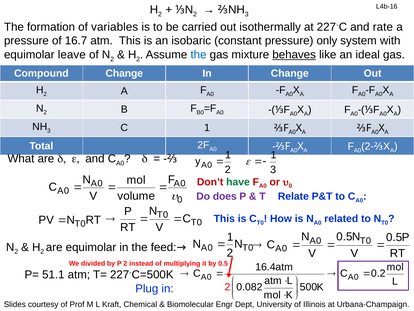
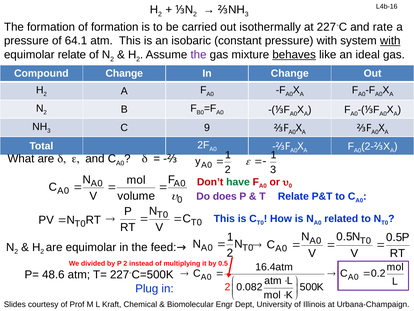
of variables: variables -> formation (115, 27)
16.7: 16.7 -> 64.1 (76, 41)
pressure only: only -> with (327, 41)
with underline: none -> present (390, 41)
equimolar leave: leave -> relate (72, 55)
the colour: blue -> purple (199, 55)
C 1: 1 -> 9 (207, 127)
51.1: 51.1 -> 48.6 (53, 274)
